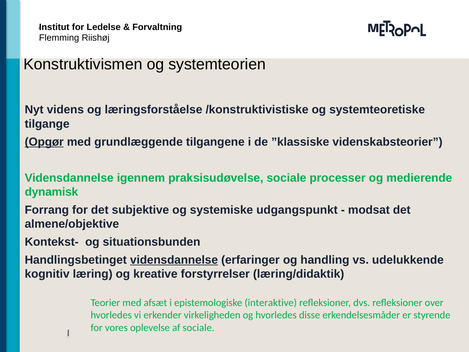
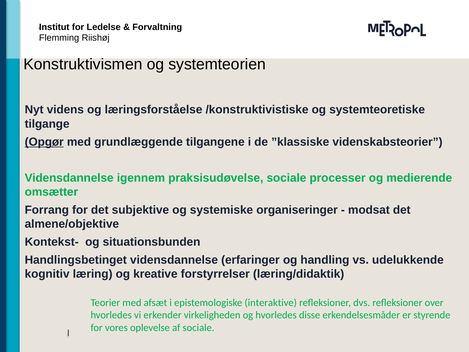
dynamisk: dynamisk -> omsætter (51, 192)
udgangspunkt: udgangspunkt -> organiseringer (297, 210)
vidensdannelse underline: present -> none (174, 260)
